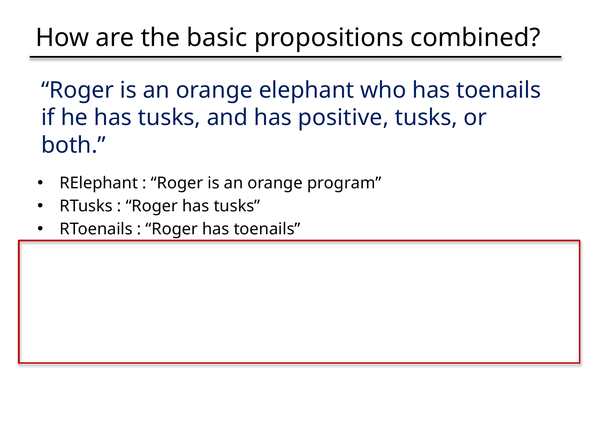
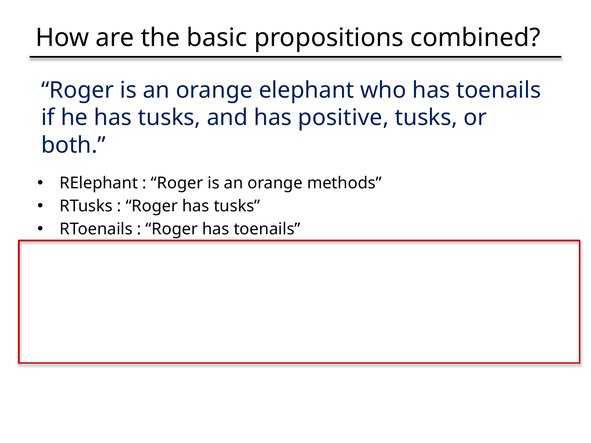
program: program -> methods (344, 183)
